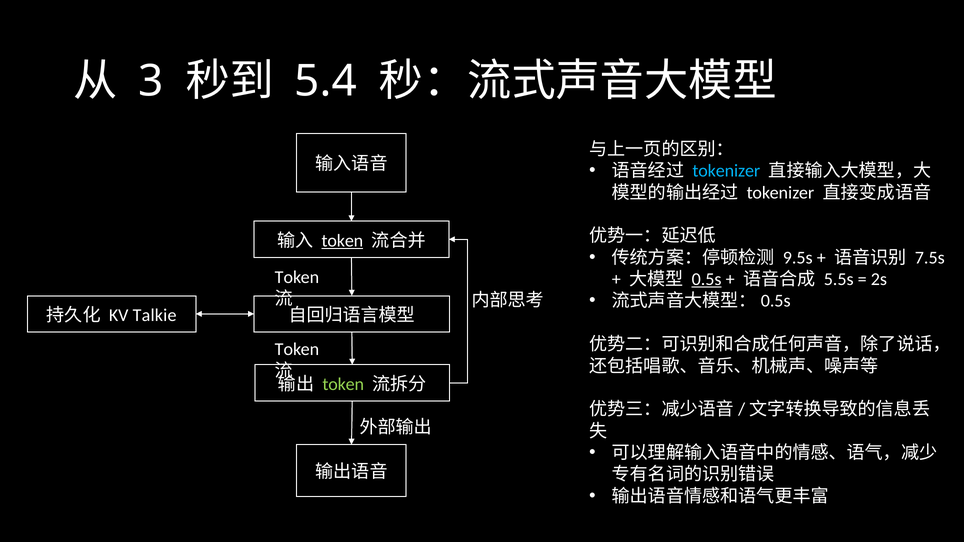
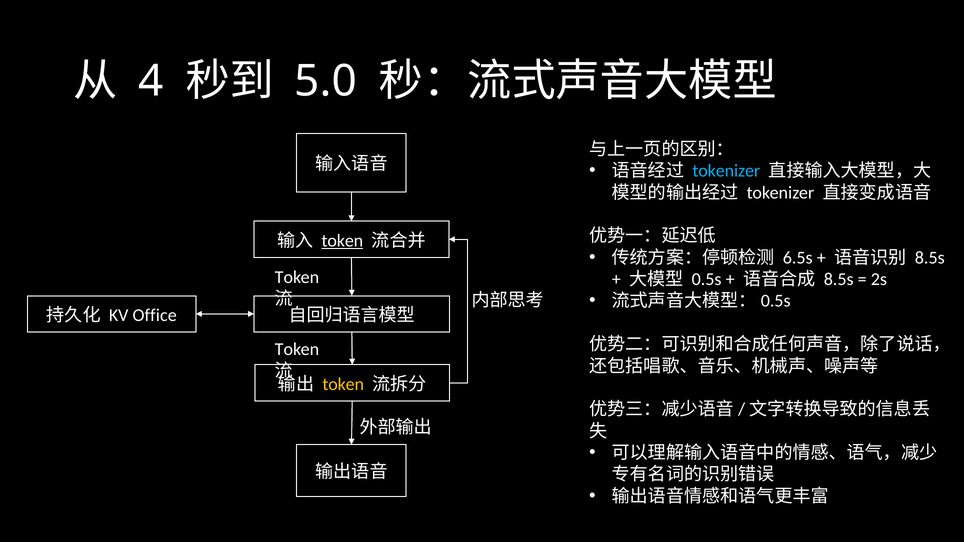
3: 3 -> 4 (151, 81)
5.4: 5.4 -> 5.0 (326, 81)
9.5s: 9.5s -> 6.5s (798, 258)
7.5s: 7.5s -> 8.5s (930, 258)
0.5s underline: present -> none (707, 279)
5.5s: 5.5s -> 8.5s (839, 279)
Talkie: Talkie -> Office (155, 315)
token colour: light green -> yellow (343, 384)
